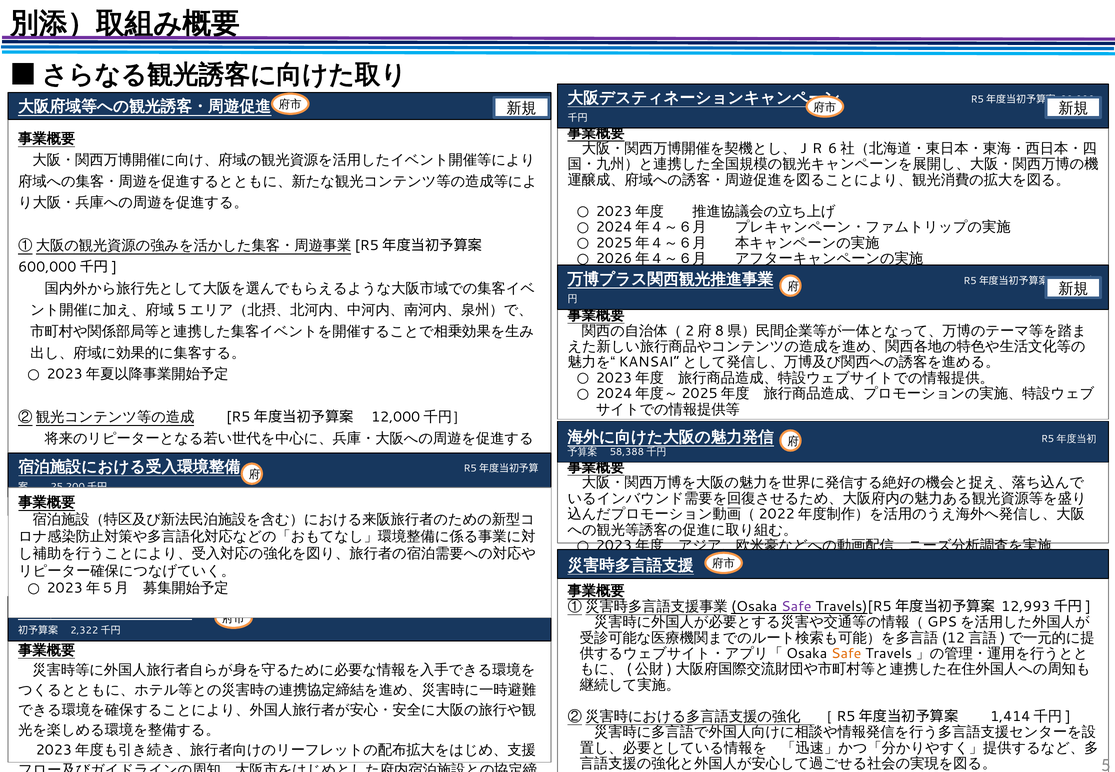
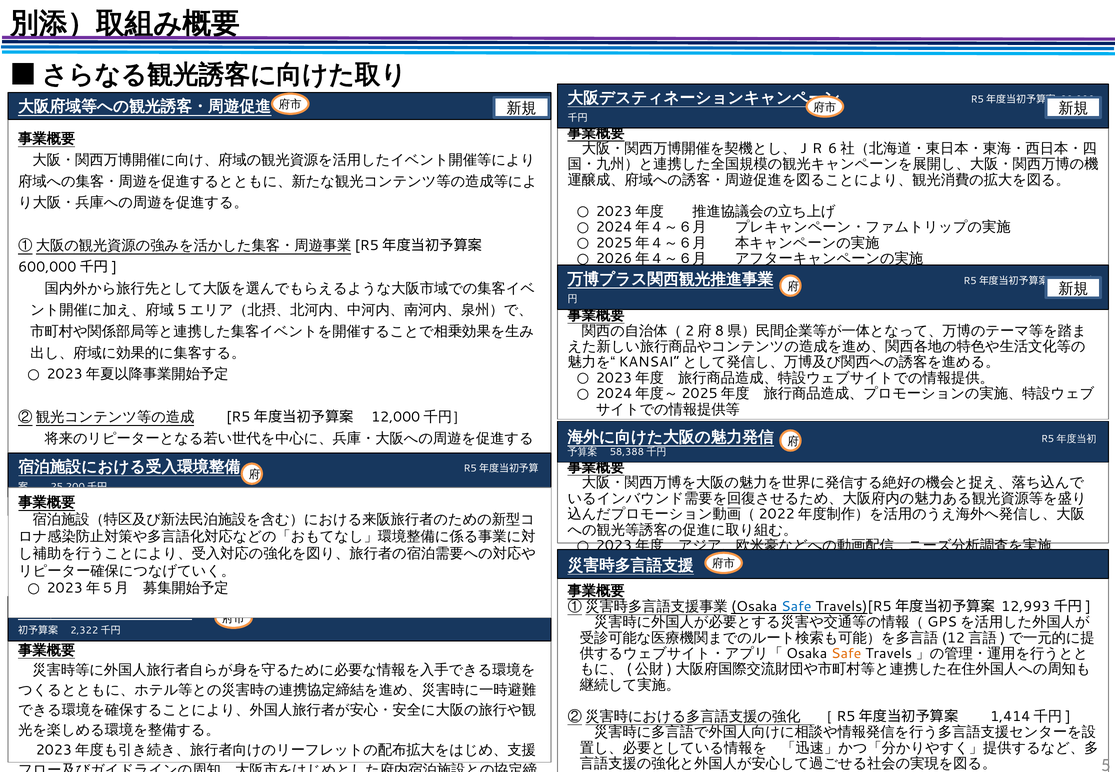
Safe colour: purple -> blue (796, 606)
